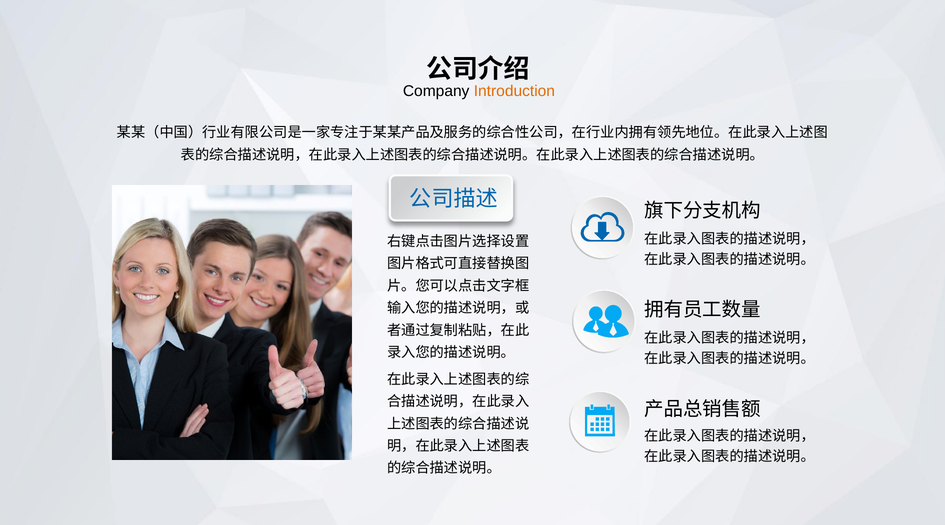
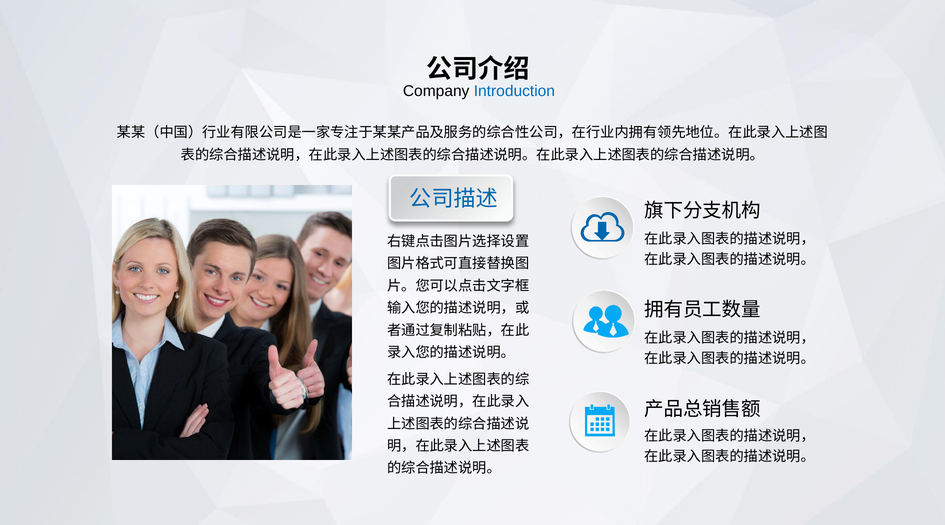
Introduction colour: orange -> blue (514, 91)
